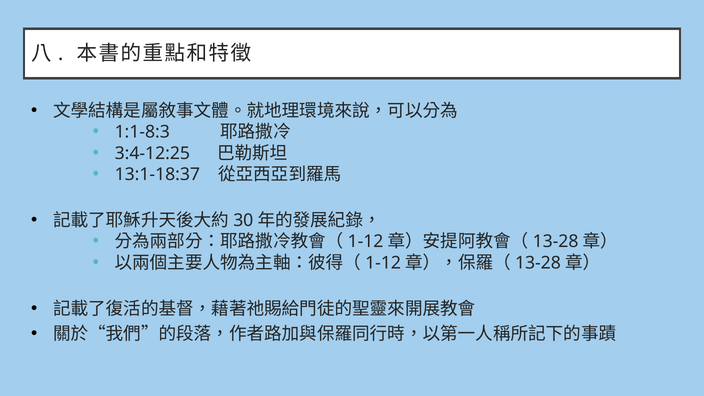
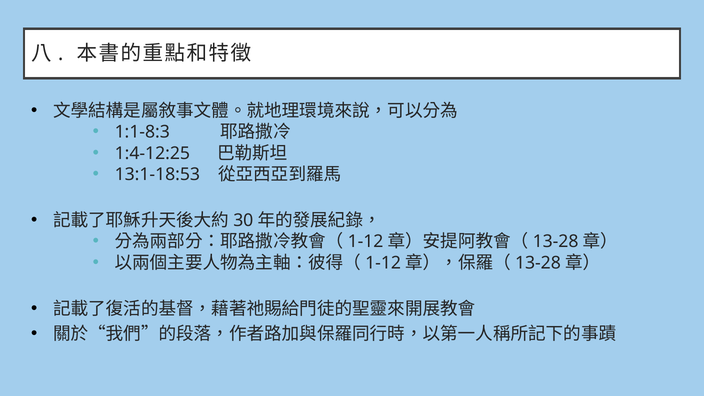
3:4-12:25: 3:4-12:25 -> 1:4-12:25 (152, 153)
13:1-18:37: 13:1-18:37 -> 13:1-18:53 (157, 174)
